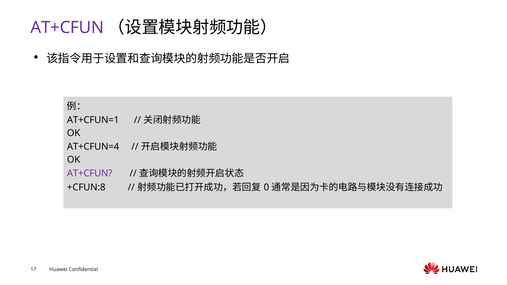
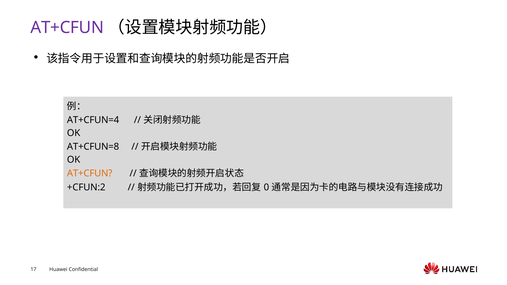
AT+CFUN=1: AT+CFUN=1 -> AT+CFUN=4 (93, 120)
AT+CFUN=4: AT+CFUN=4 -> AT+CFUN=8 (93, 147)
AT+CFUN colour: purple -> orange (90, 174)
+CFUN:8: +CFUN:8 -> +CFUN:2 (86, 187)
